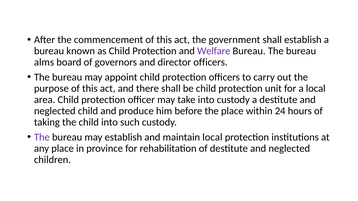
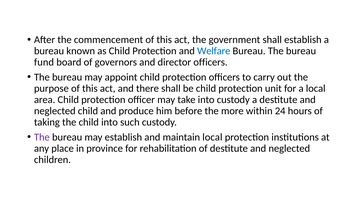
Welfare colour: purple -> blue (214, 51)
alms: alms -> fund (44, 62)
the place: place -> more (232, 111)
